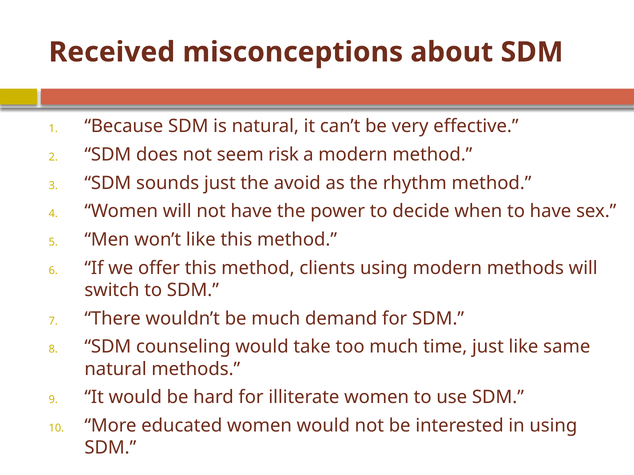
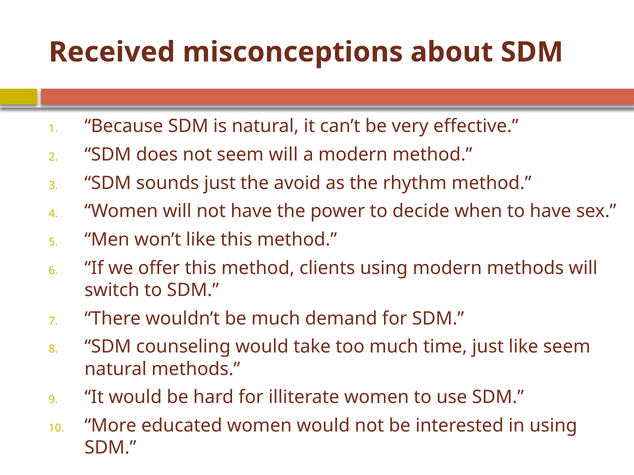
seem risk: risk -> will (283, 155)
like same: same -> seem (567, 347)
